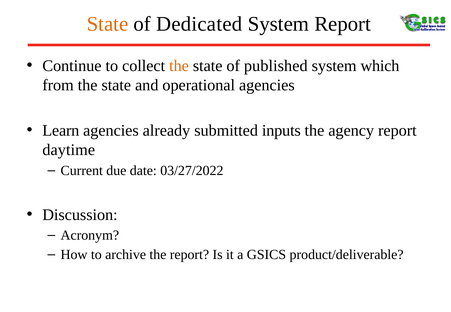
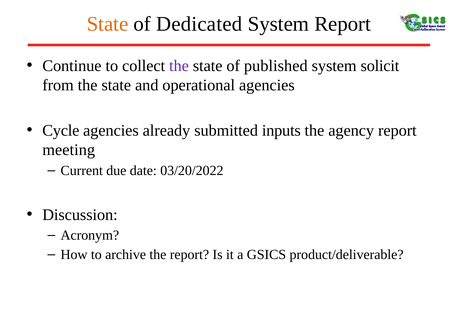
the colour: orange -> purple (179, 66)
which: which -> solicit (380, 66)
Learn: Learn -> Cycle (61, 131)
daytime: daytime -> meeting (69, 150)
03/27/2022: 03/27/2022 -> 03/20/2022 (192, 171)
